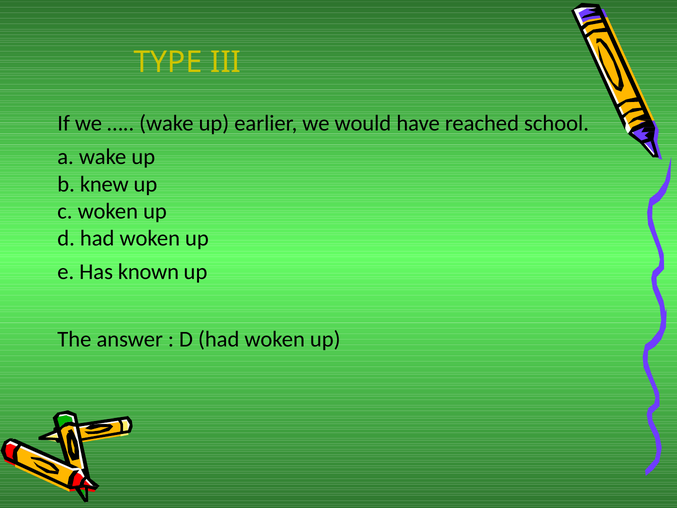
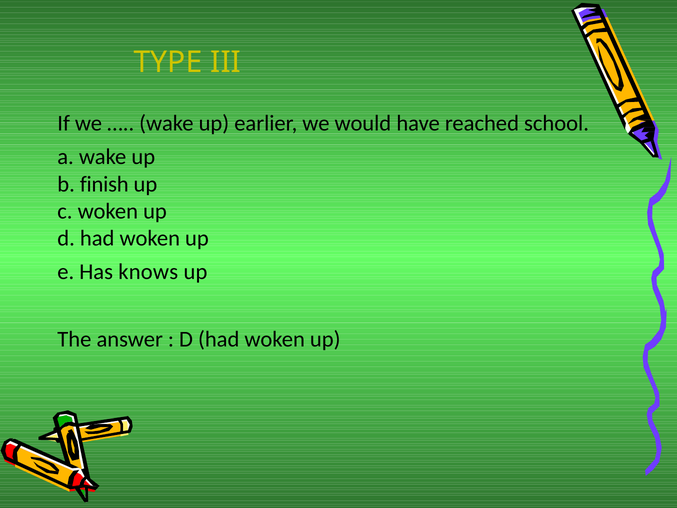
knew: knew -> finish (104, 184)
known: known -> knows (148, 272)
